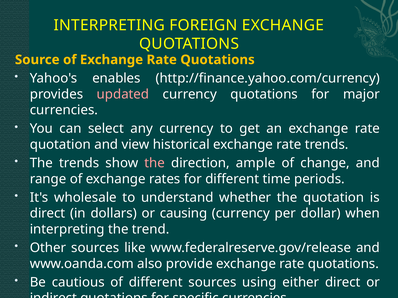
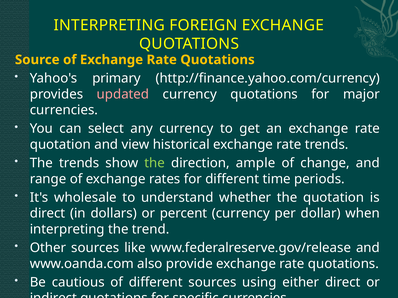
enables: enables -> primary (116, 78)
the colour: pink -> light green (155, 163)
causing: causing -> percent (184, 214)
